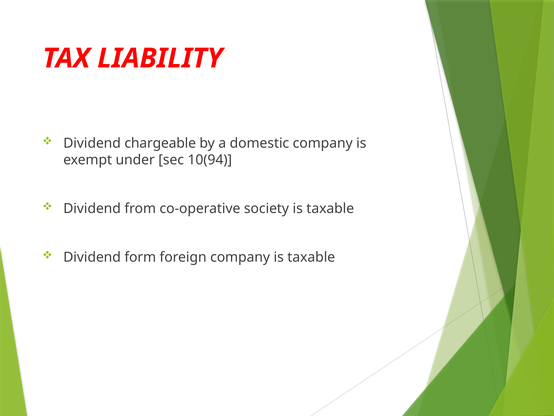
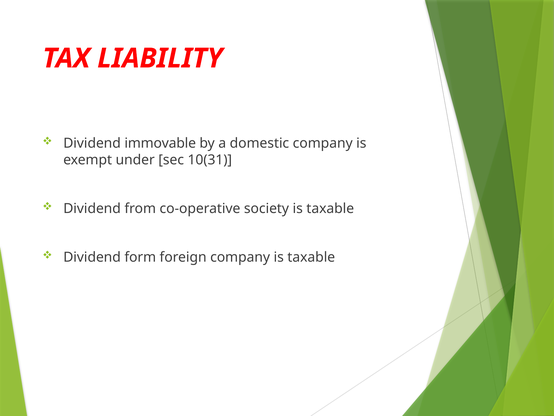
chargeable: chargeable -> immovable (160, 143)
10(94: 10(94 -> 10(31 (210, 160)
